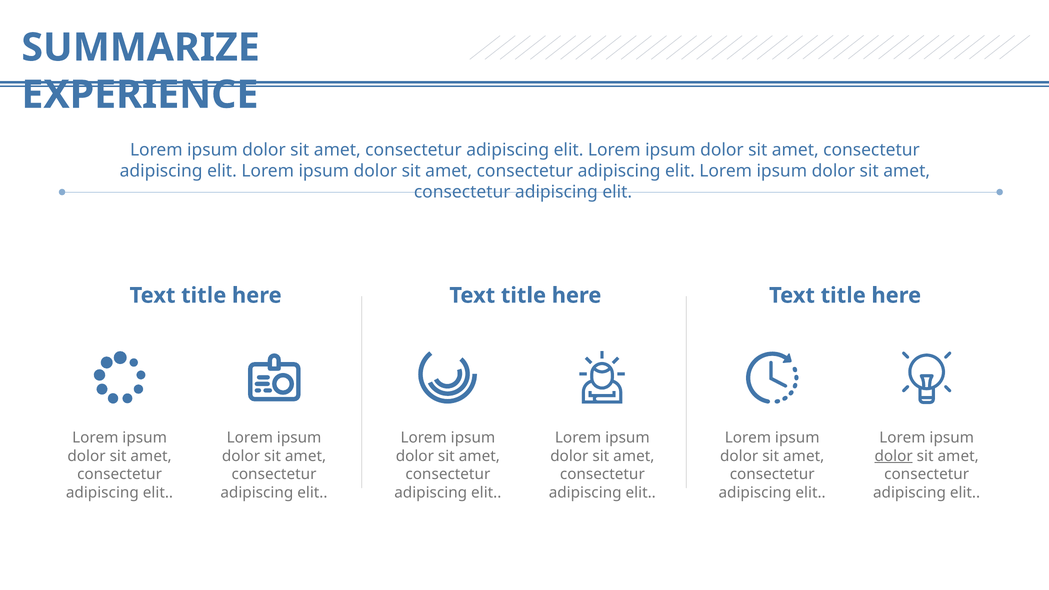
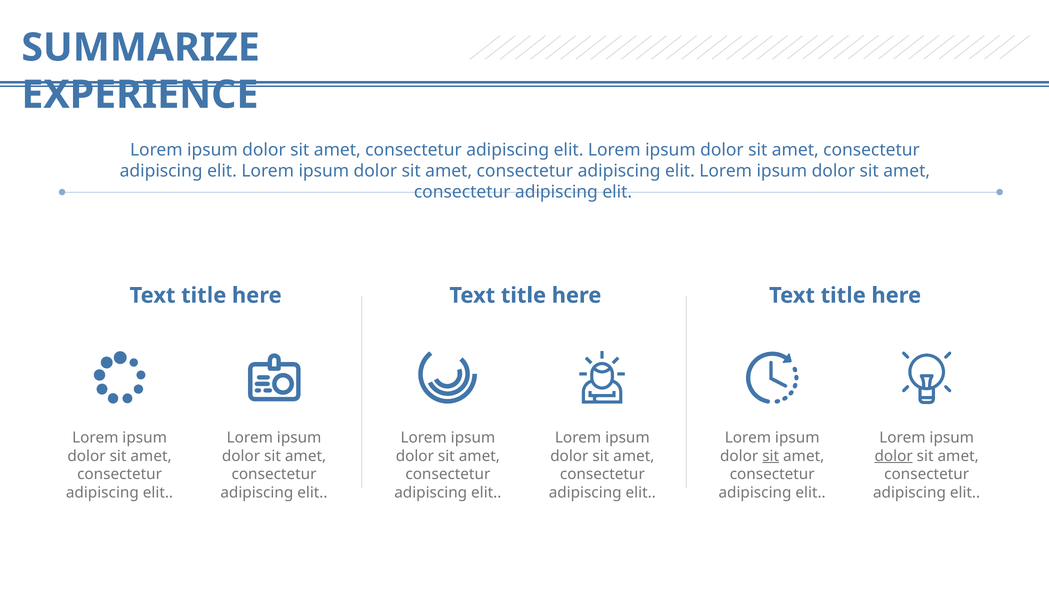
sit underline: none -> present (771, 456)
